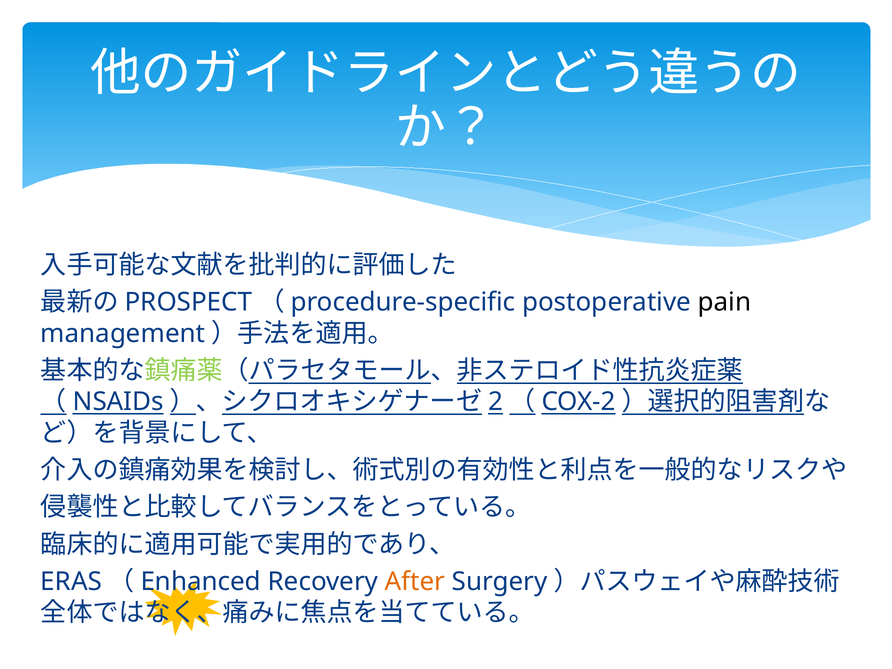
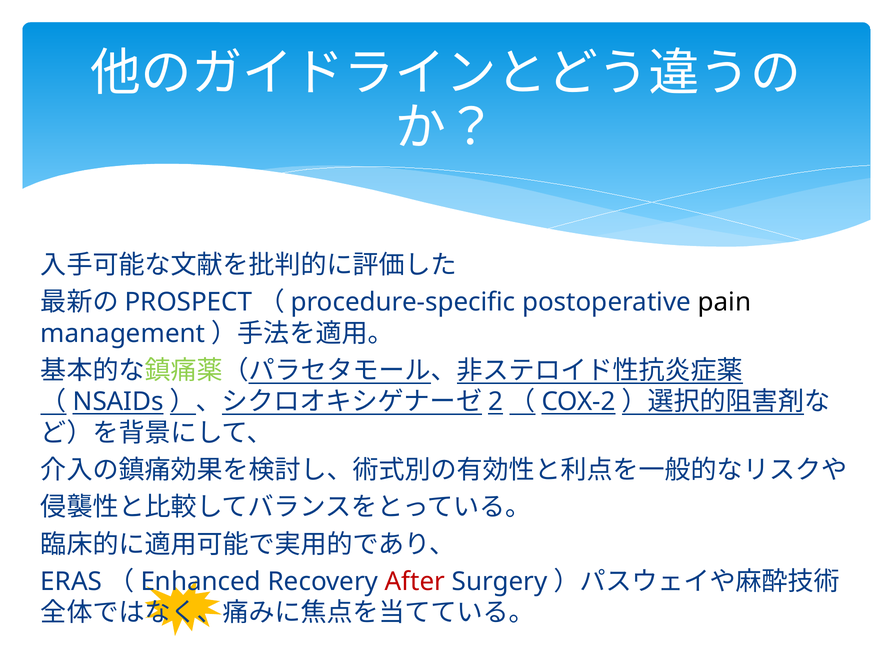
After colour: orange -> red (415, 582)
